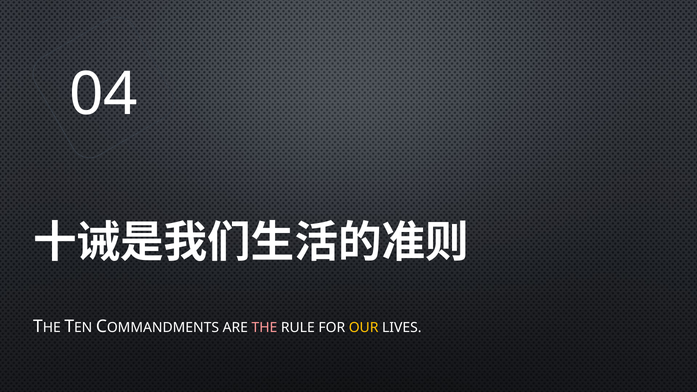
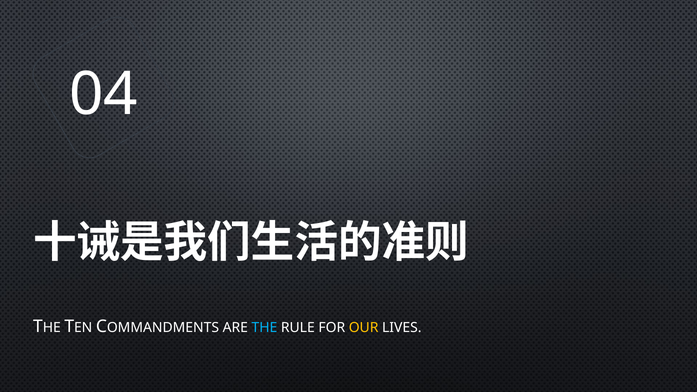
THE colour: pink -> light blue (264, 327)
